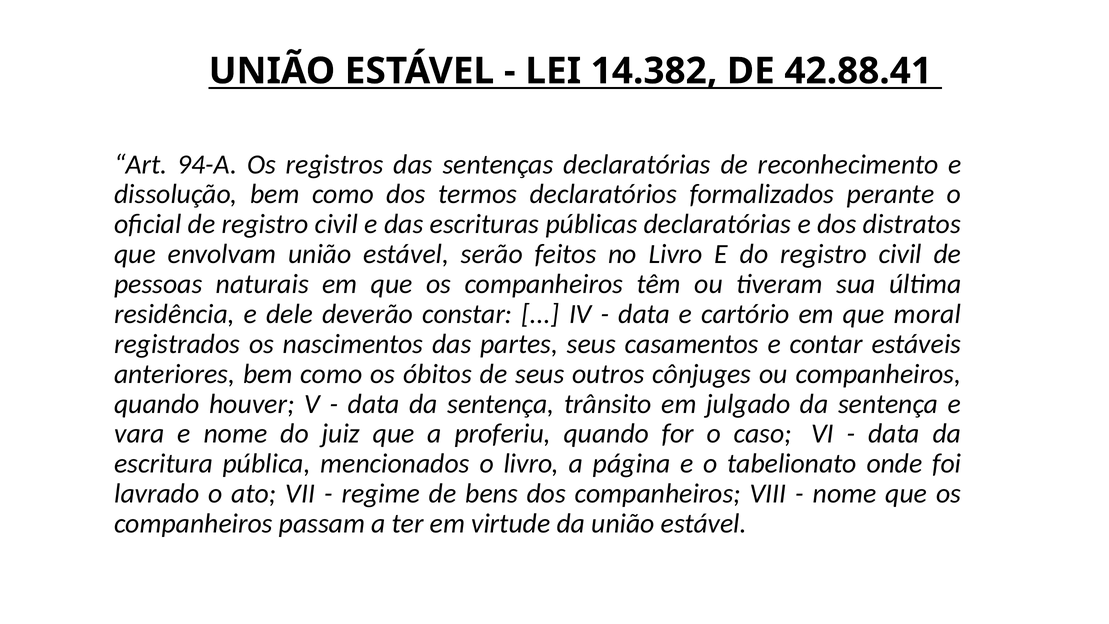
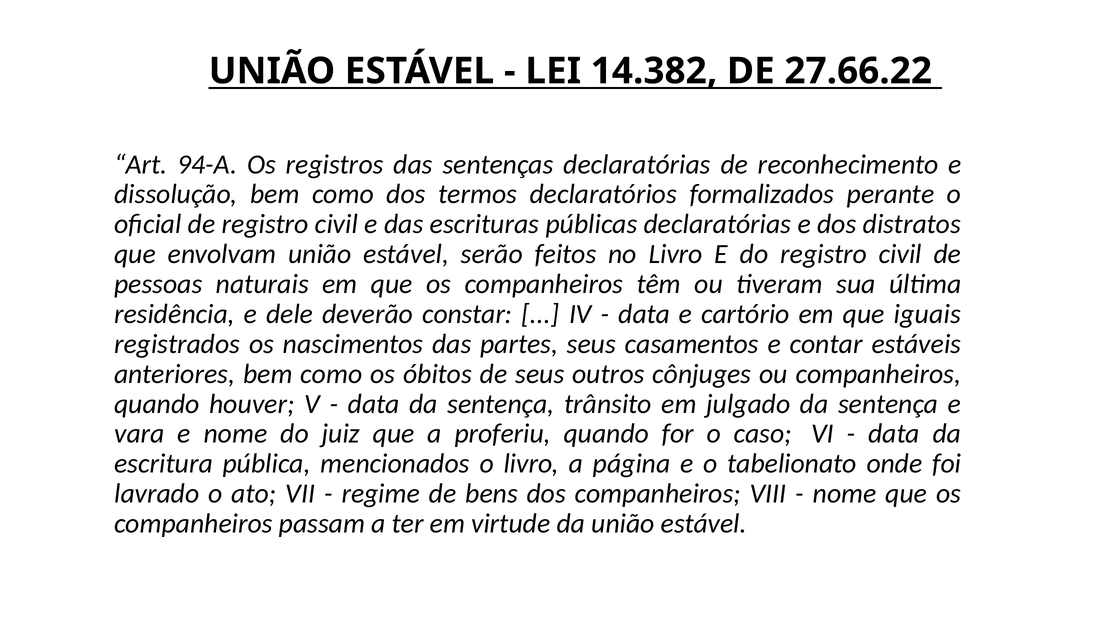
42.88.41: 42.88.41 -> 27.66.22 (858, 71)
moral: moral -> iguais (927, 314)
